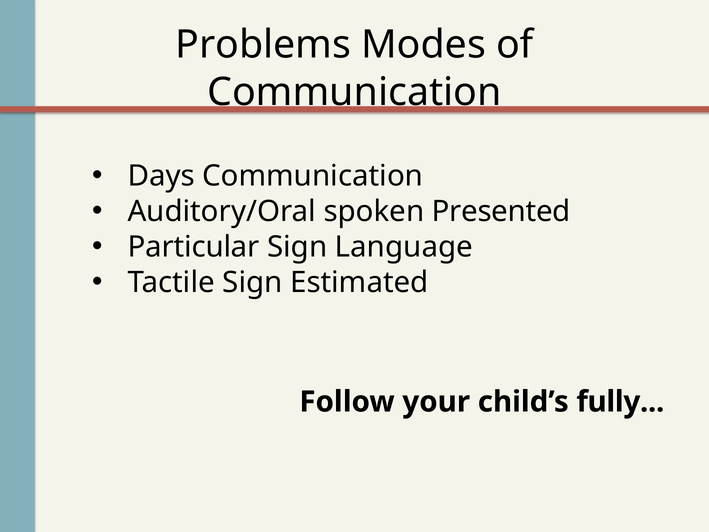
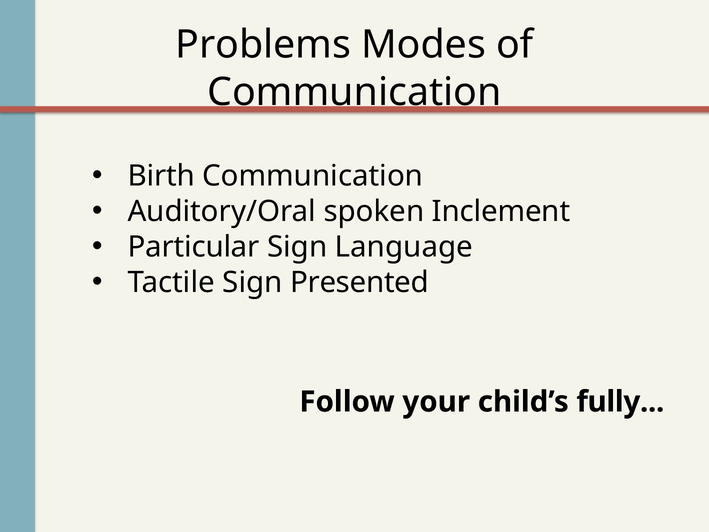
Days: Days -> Birth (161, 176)
Presented: Presented -> Inclement (501, 212)
Estimated: Estimated -> Presented (359, 282)
